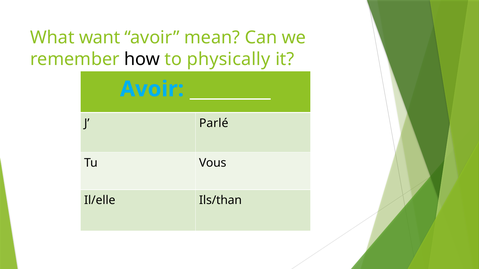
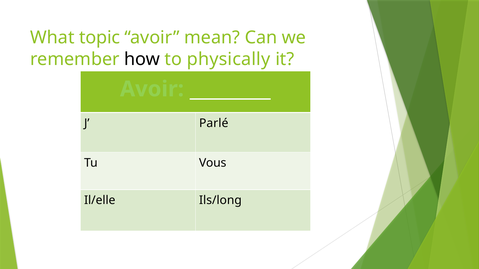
want: want -> topic (100, 38)
Avoir colour: light blue -> light green (152, 89)
Ils/than: Ils/than -> Ils/long (220, 201)
